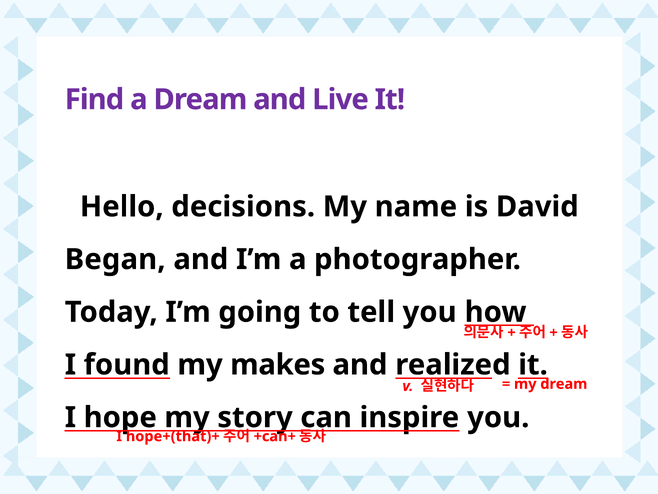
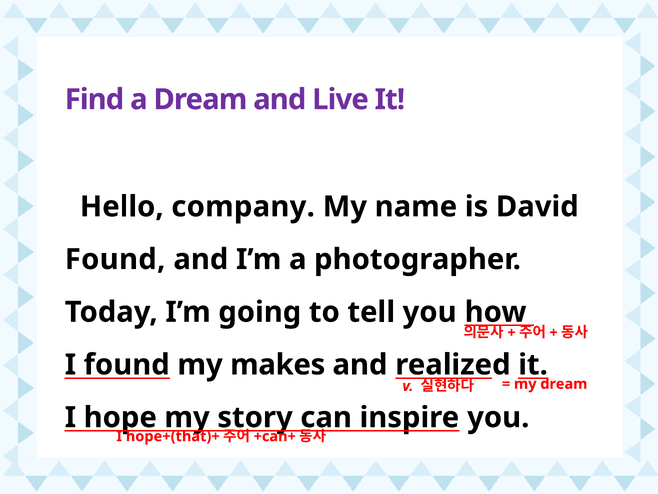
decisions: decisions -> company (243, 207)
Began: Began -> Found (115, 259)
